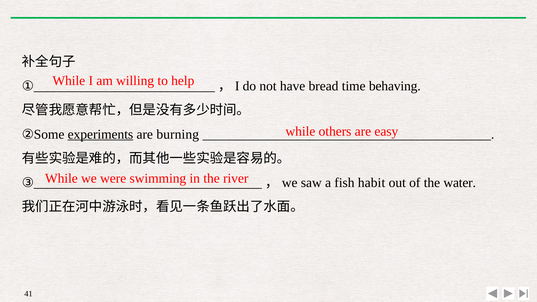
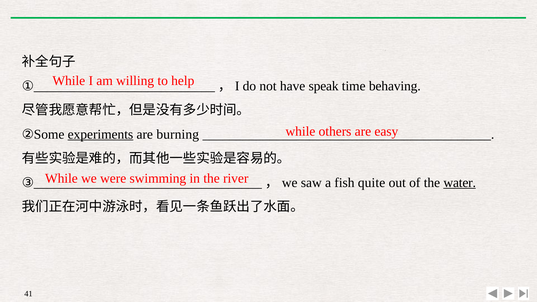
bread: bread -> speak (324, 86)
habit: habit -> quite (372, 183)
water underline: none -> present (460, 183)
